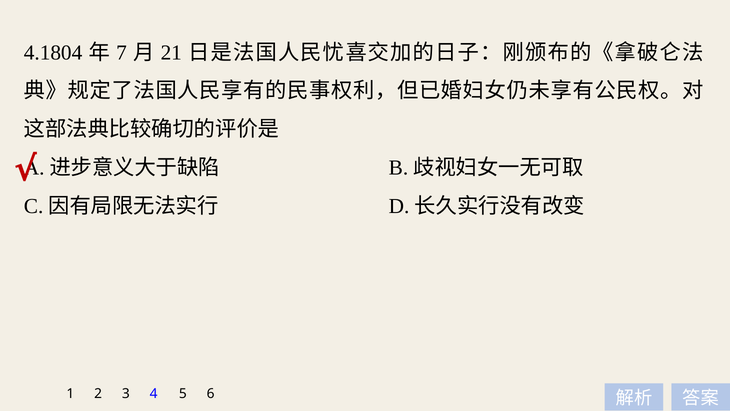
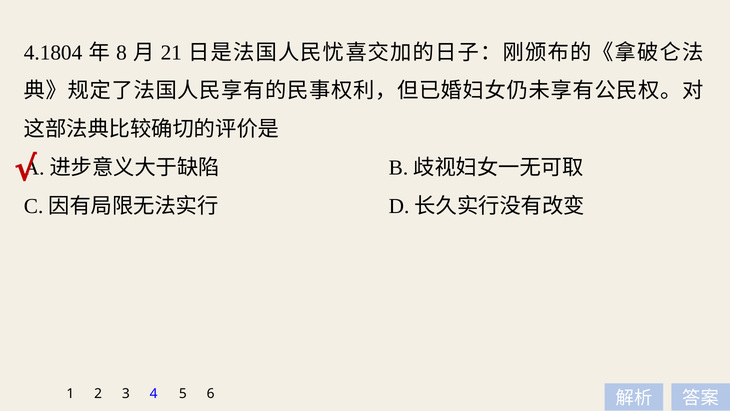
7: 7 -> 8 (121, 52)
